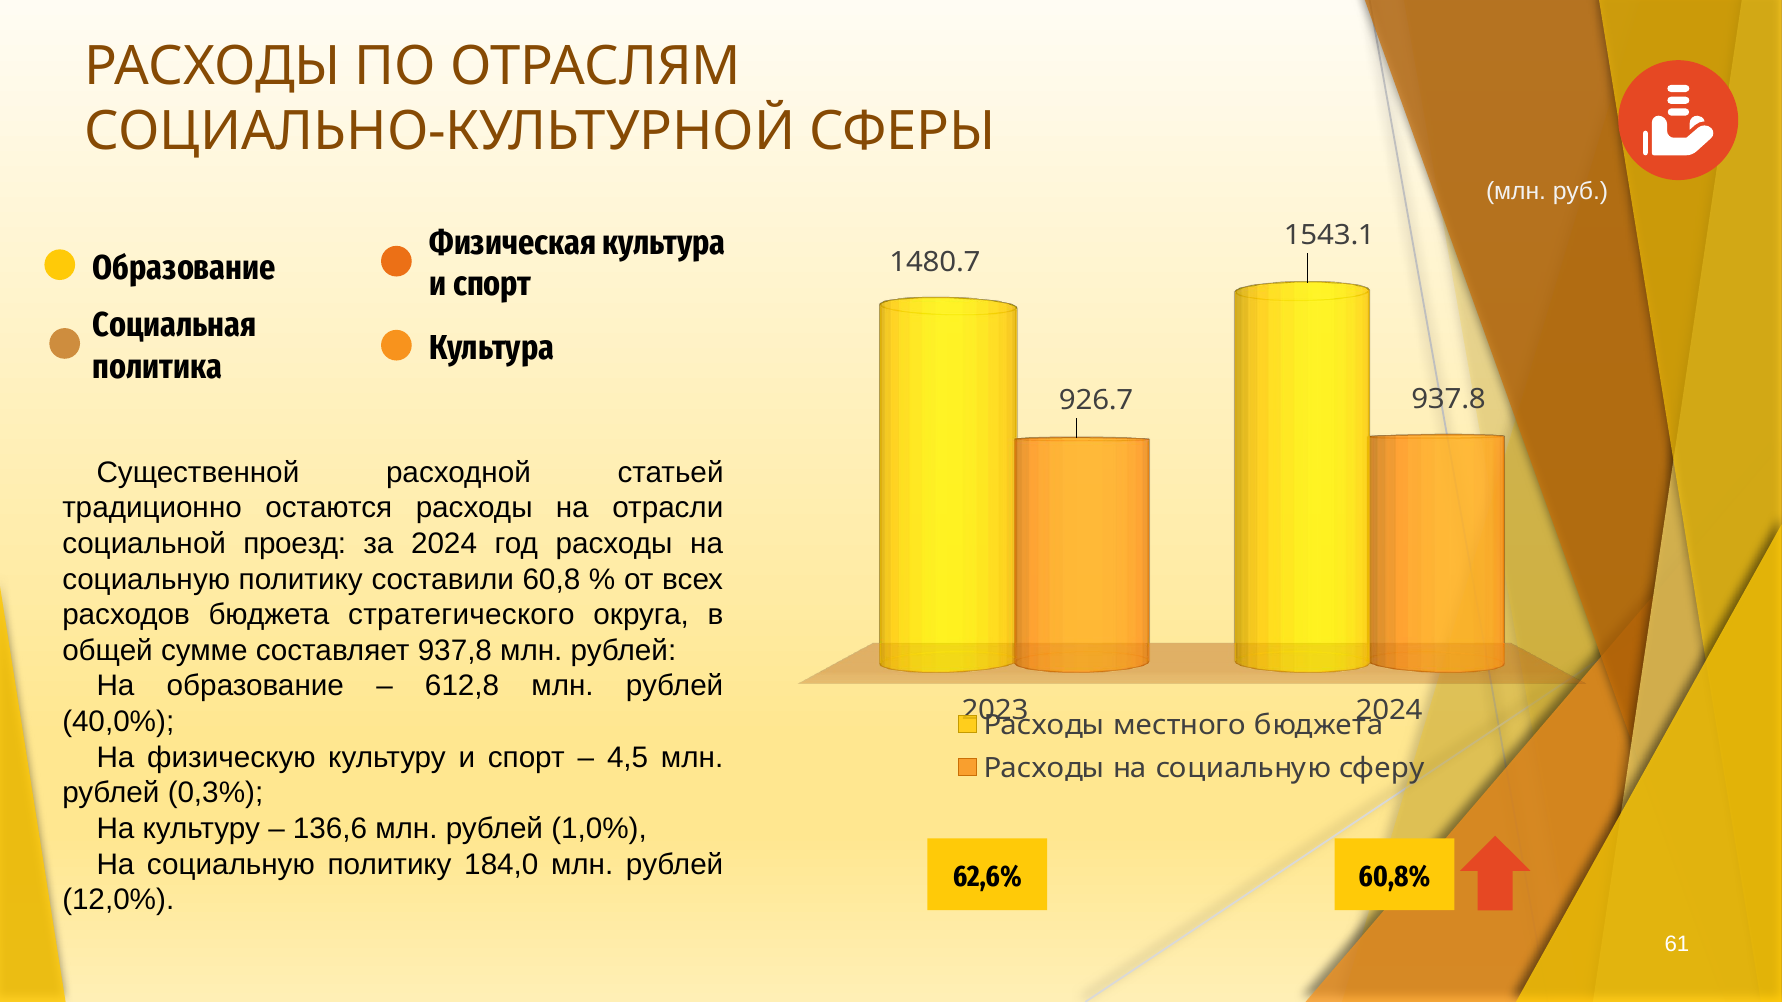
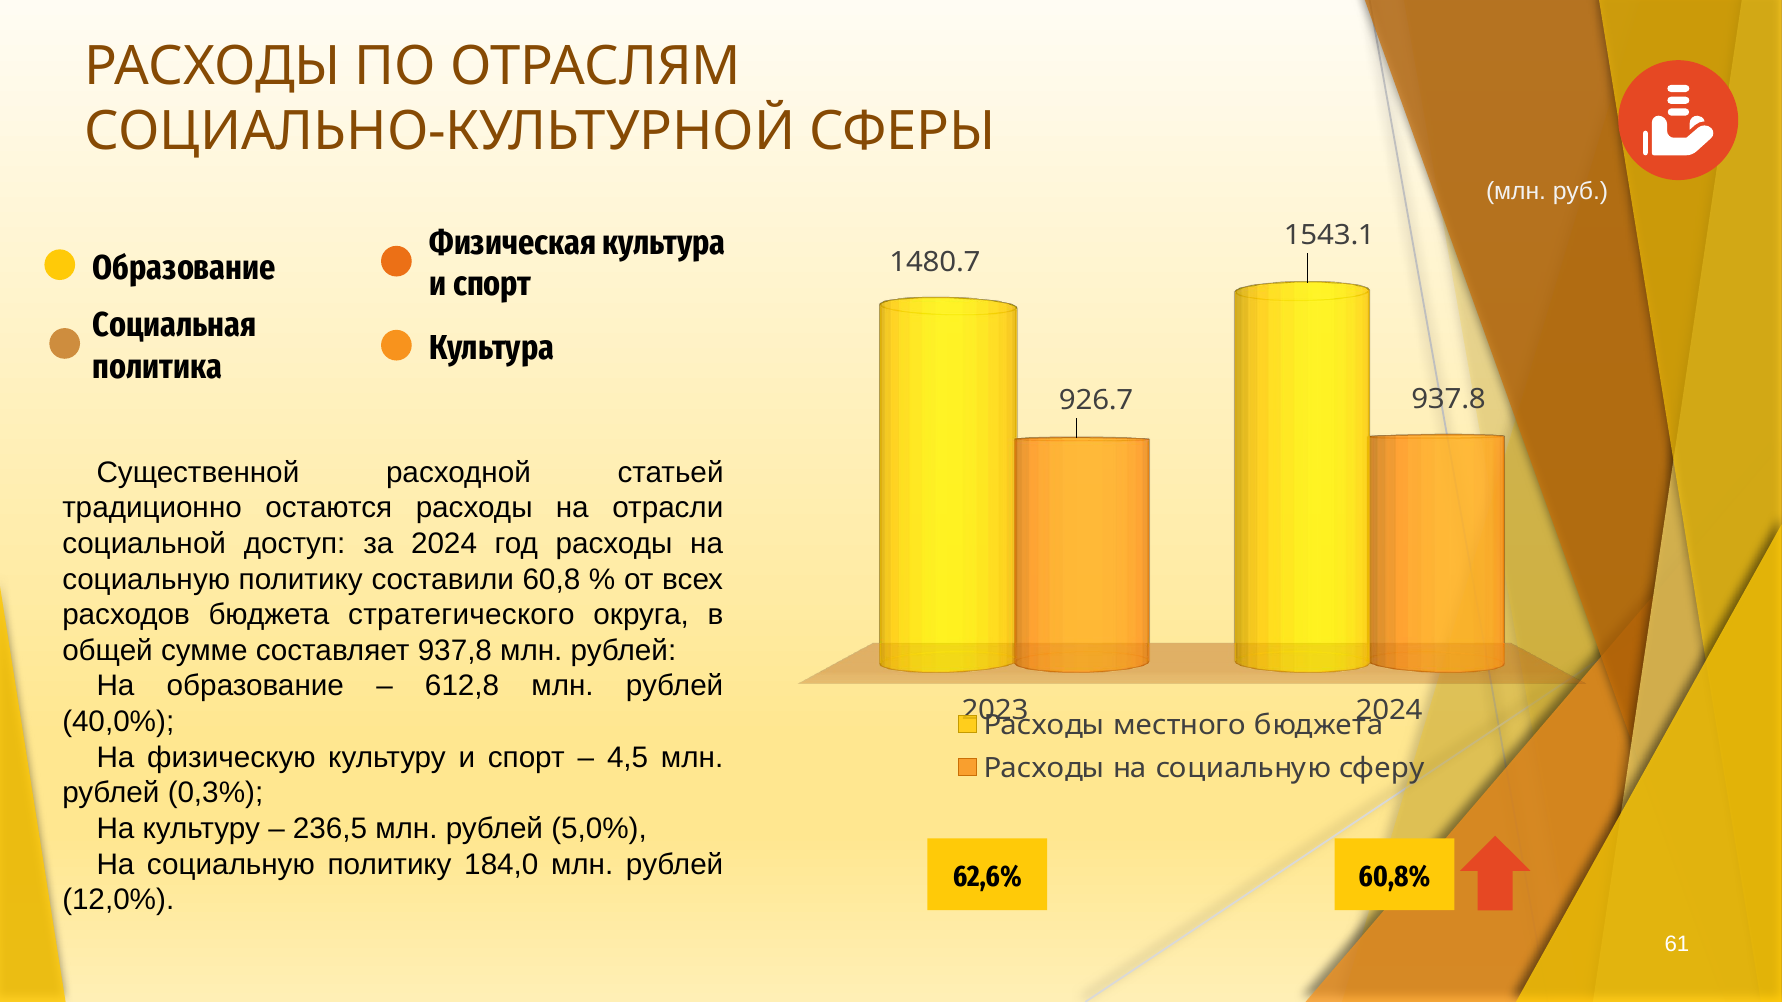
проезд: проезд -> доступ (295, 544)
136,6: 136,6 -> 236,5 (330, 829)
1,0%: 1,0% -> 5,0% (599, 829)
